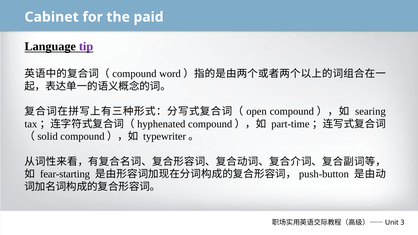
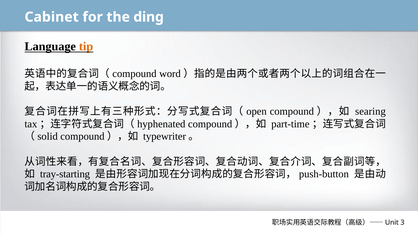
paid: paid -> ding (149, 17)
tip colour: purple -> orange (86, 47)
fear-starting: fear-starting -> tray-starting (65, 174)
